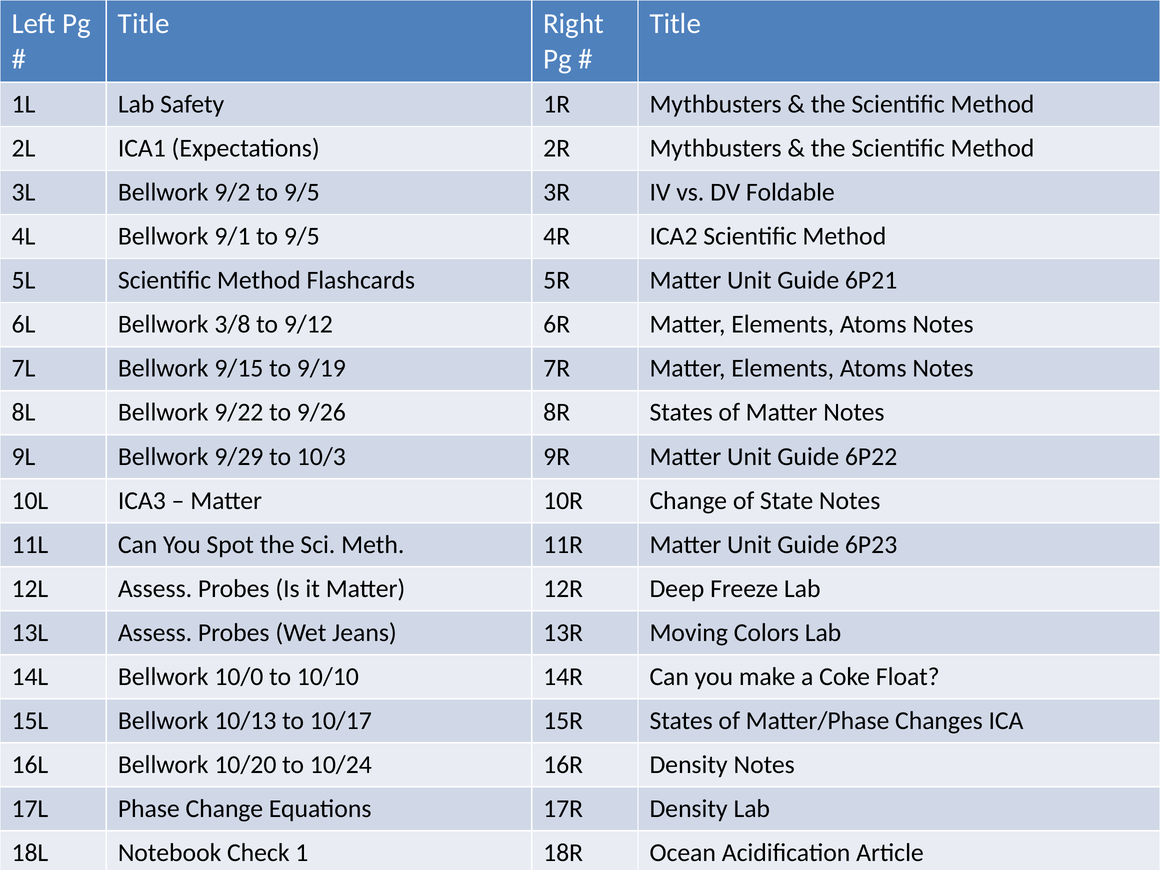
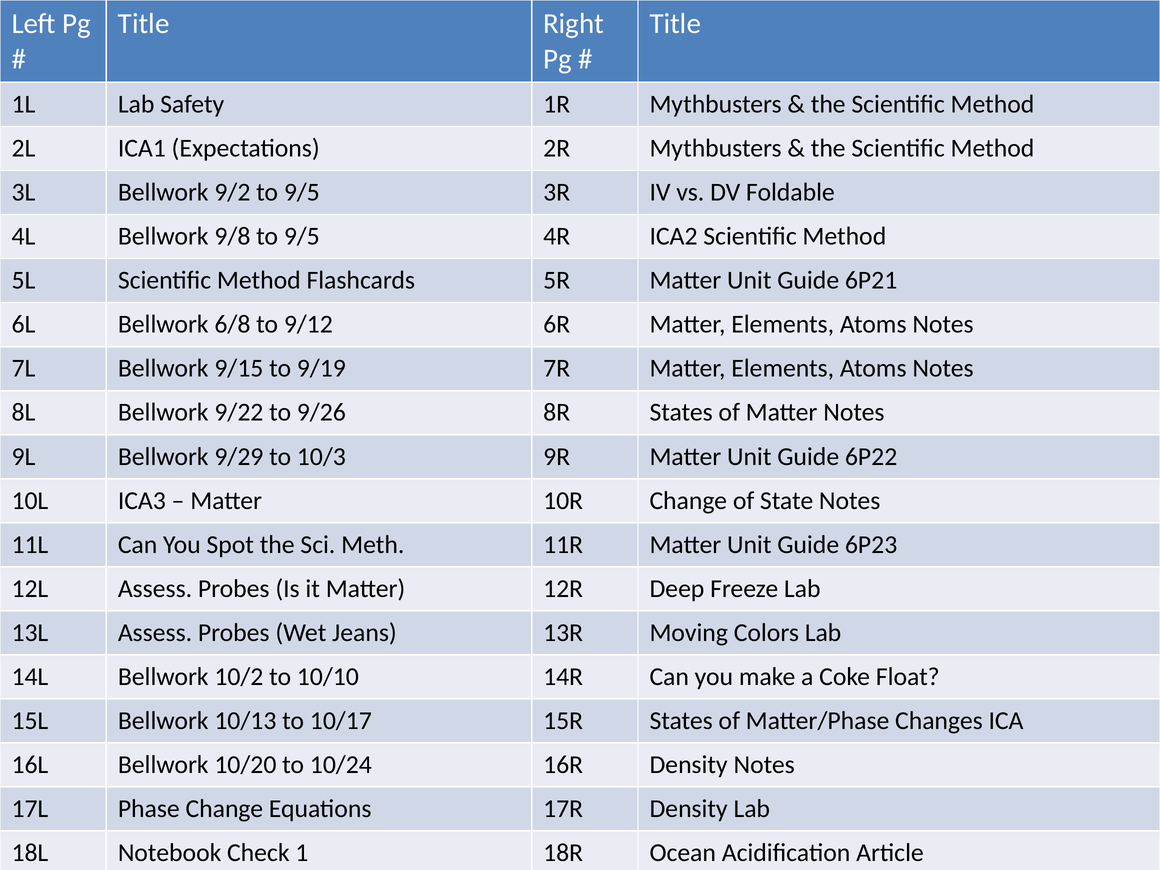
9/1: 9/1 -> 9/8 (232, 236)
3/8: 3/8 -> 6/8 (232, 324)
10/0: 10/0 -> 10/2 (239, 677)
